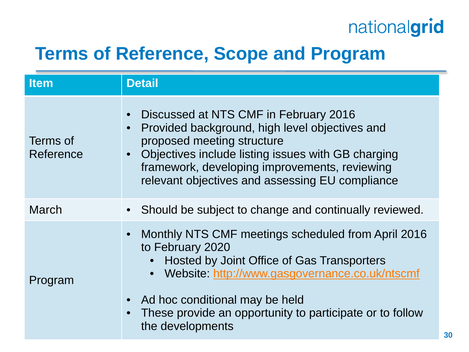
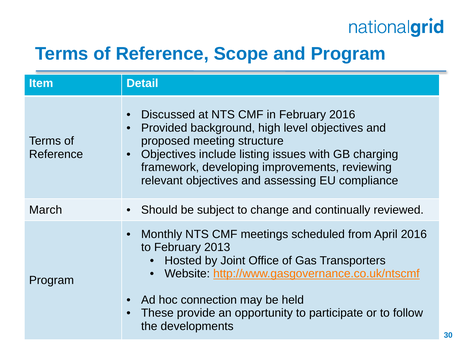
2020: 2020 -> 2013 (217, 247)
conditional: conditional -> connection (209, 300)
